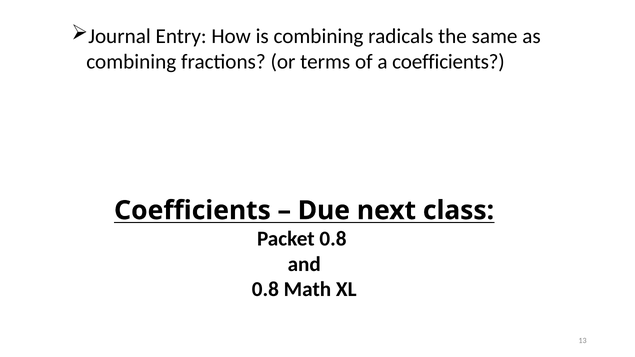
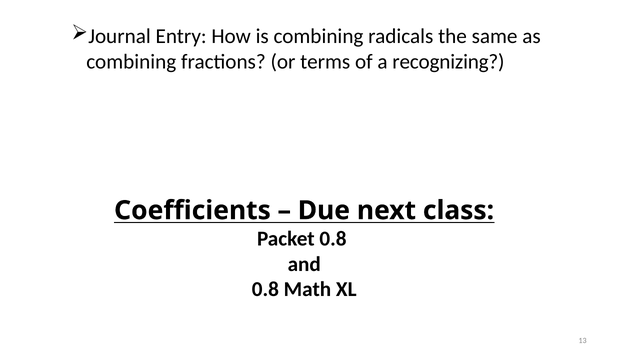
a coefficients: coefficients -> recognizing (448, 62)
